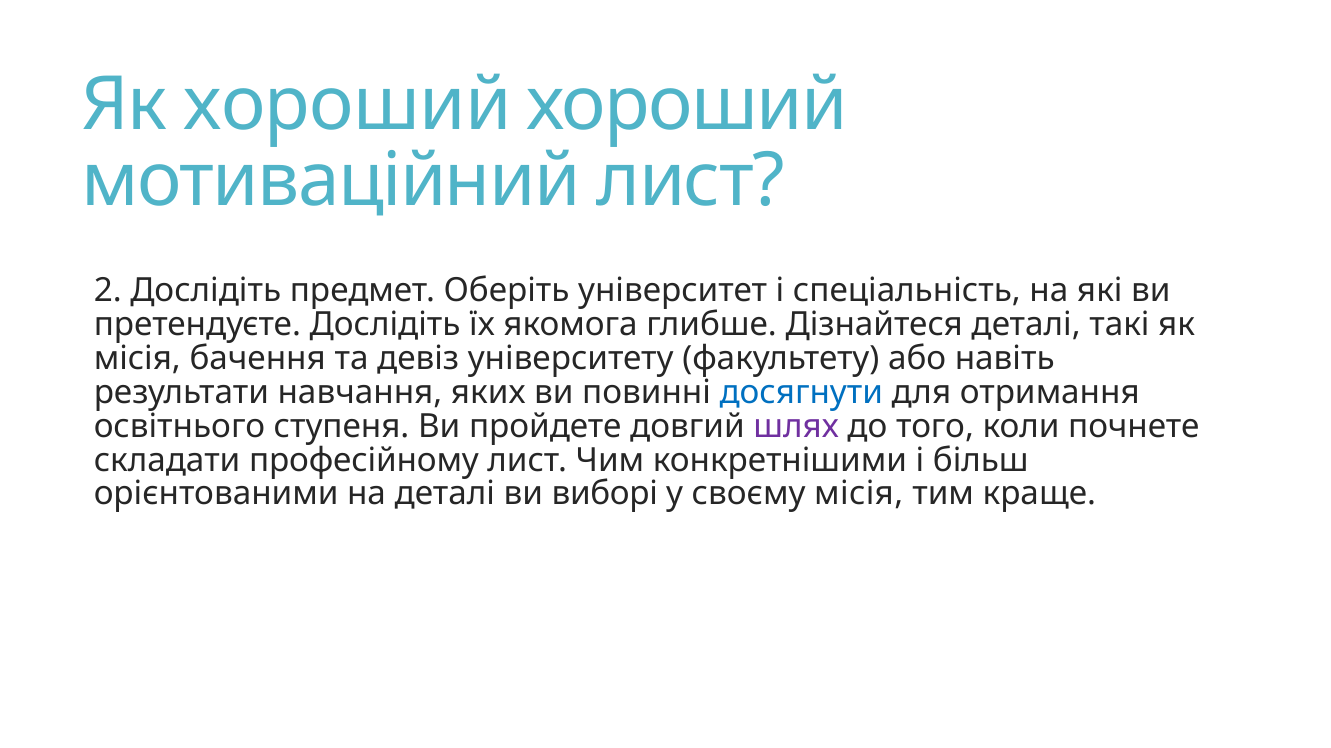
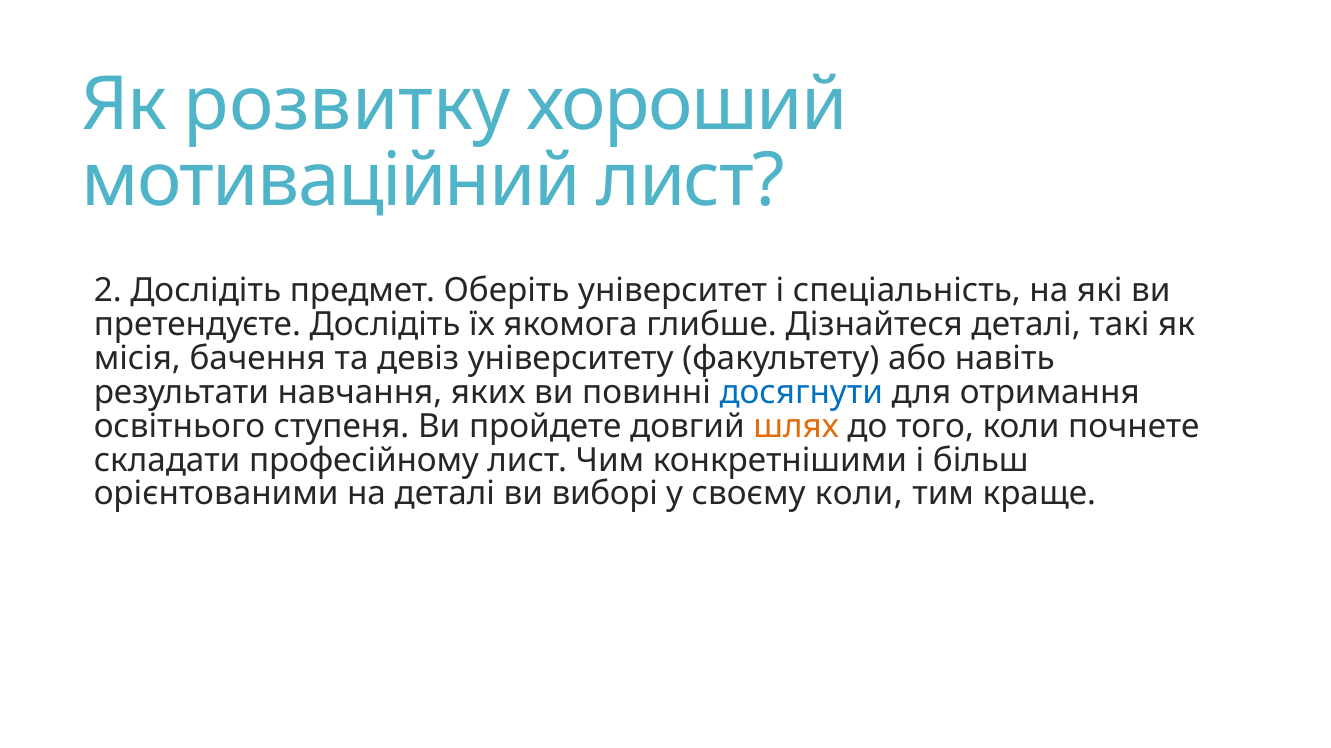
Як хороший: хороший -> розвитку (347, 105)
шлях colour: purple -> orange (796, 427)
своєму місія: місія -> коли (859, 494)
